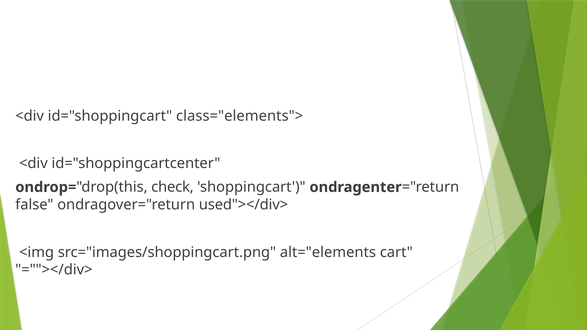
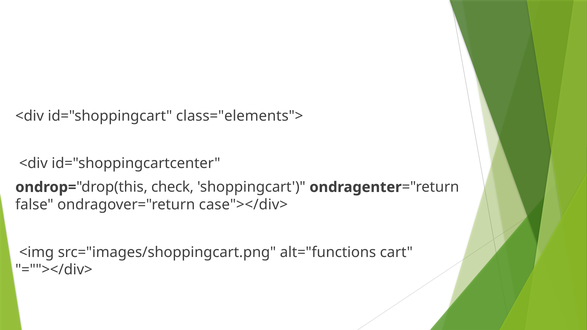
used"></div>: used"></div> -> case"></div> (243, 205)
alt="elements: alt="elements -> alt="functions (328, 252)
